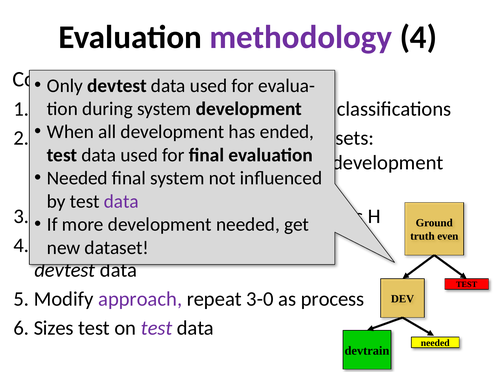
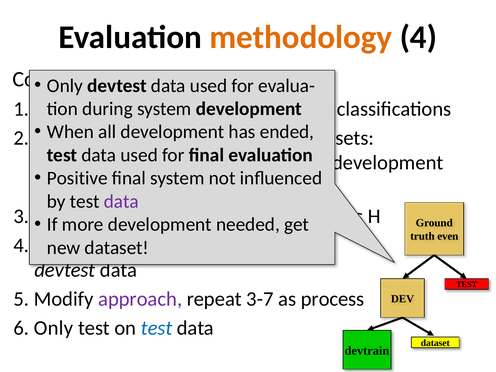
methodology colour: purple -> orange (301, 37)
Needed: Needed -> Positive (77, 178)
3-0: 3-0 -> 3-7 (260, 299)
6 Sizes: Sizes -> Only (53, 328)
test colour: purple -> blue (157, 328)
needed: needed -> dataset (435, 343)
